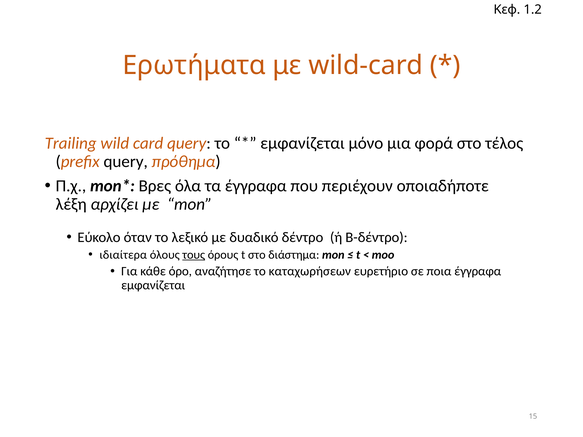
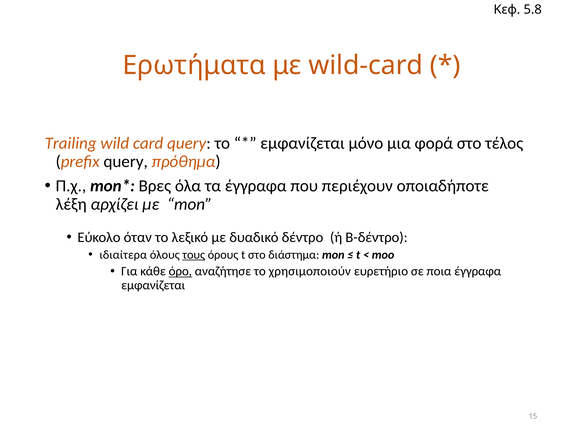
1.2: 1.2 -> 5.8 (533, 10)
όρο underline: none -> present (180, 272)
καταχωρήσεων: καταχωρήσεων -> χρησιμοποιούν (310, 272)
